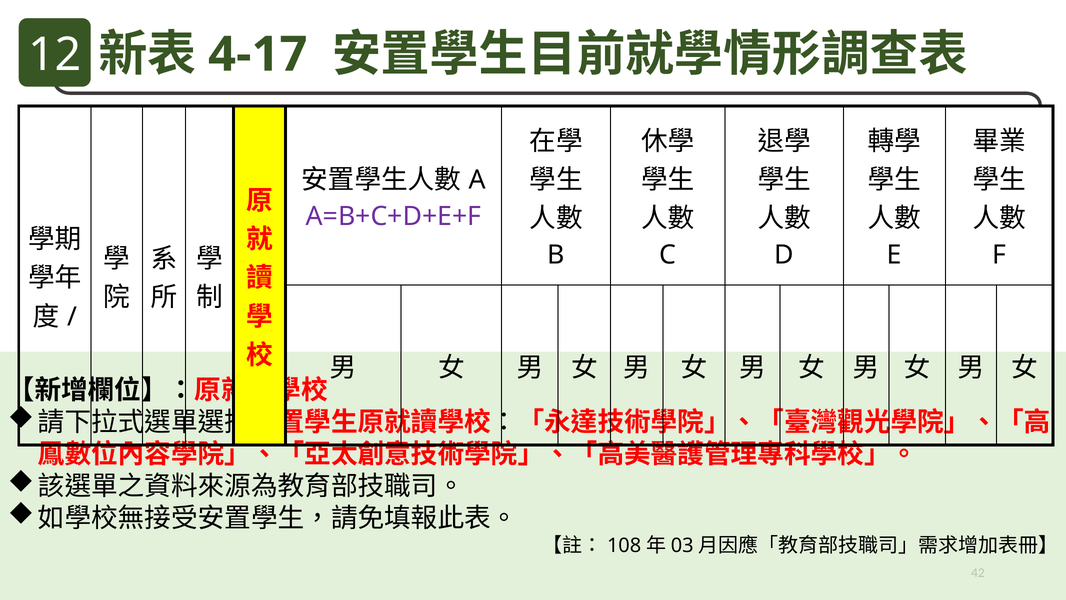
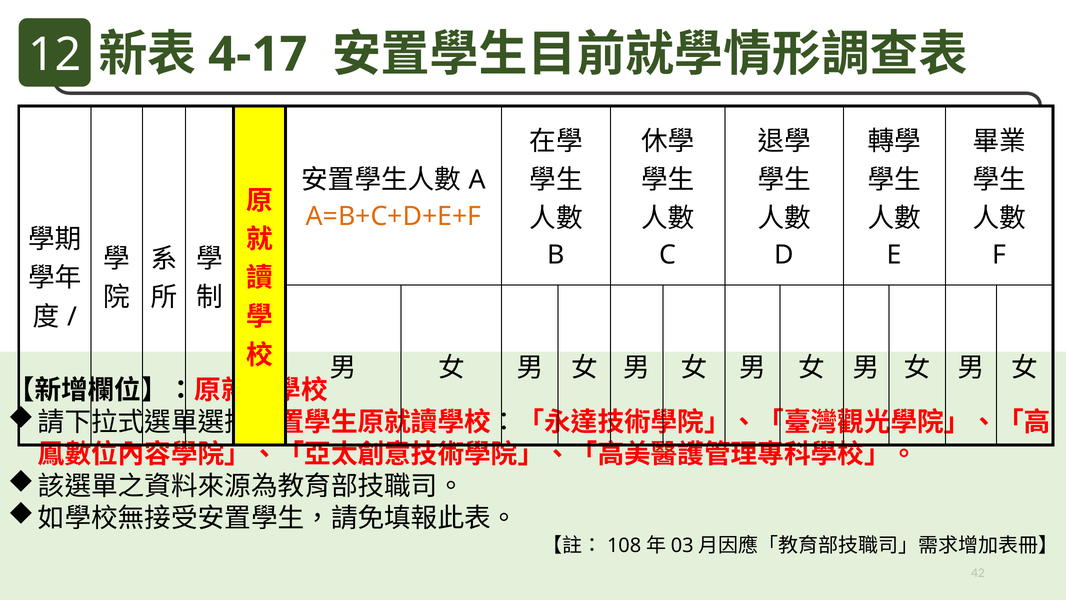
A=B+C+D+E+F colour: purple -> orange (393, 216)
